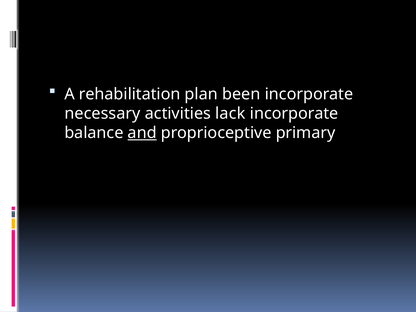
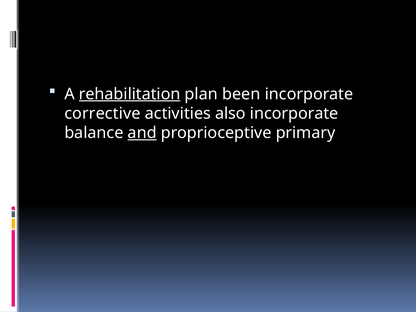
rehabilitation underline: none -> present (130, 94)
necessary: necessary -> corrective (102, 113)
lack: lack -> also (230, 113)
